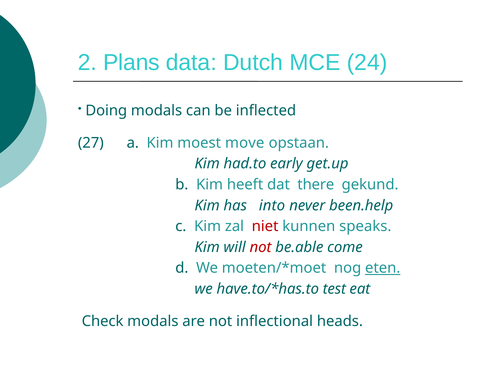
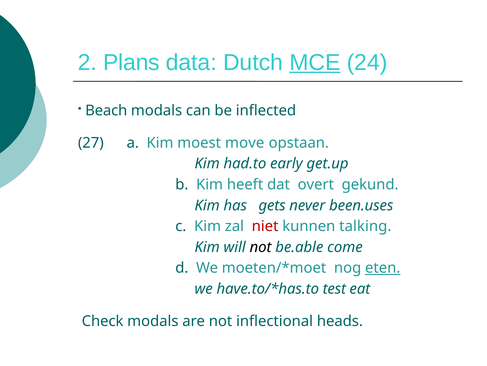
MCE underline: none -> present (315, 62)
Doing: Doing -> Beach (106, 110)
there: there -> overt (316, 184)
into: into -> gets (272, 205)
been.help: been.help -> been.uses (361, 205)
speaks: speaks -> talking (365, 226)
not colour: red -> black (261, 247)
